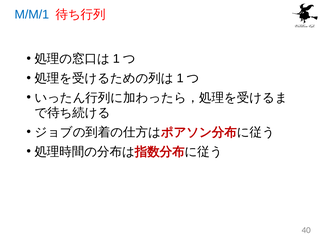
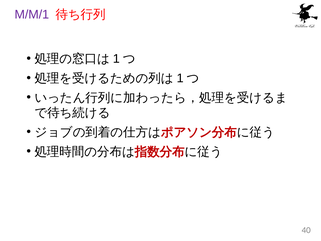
M/M/1 colour: blue -> purple (32, 14)
